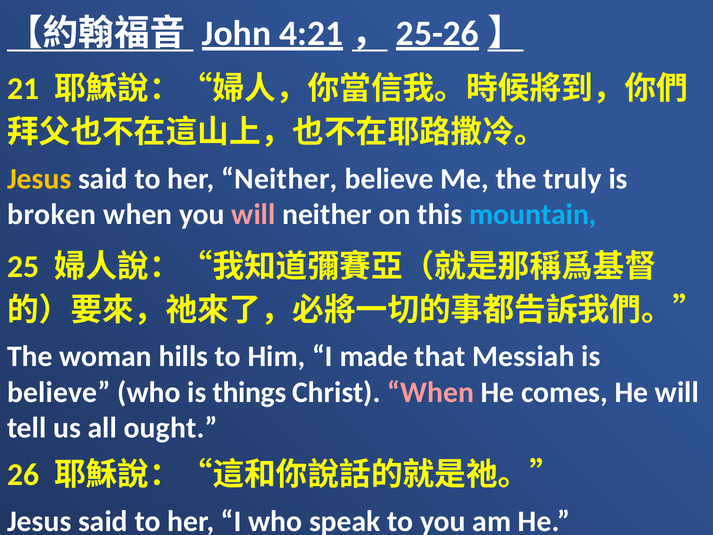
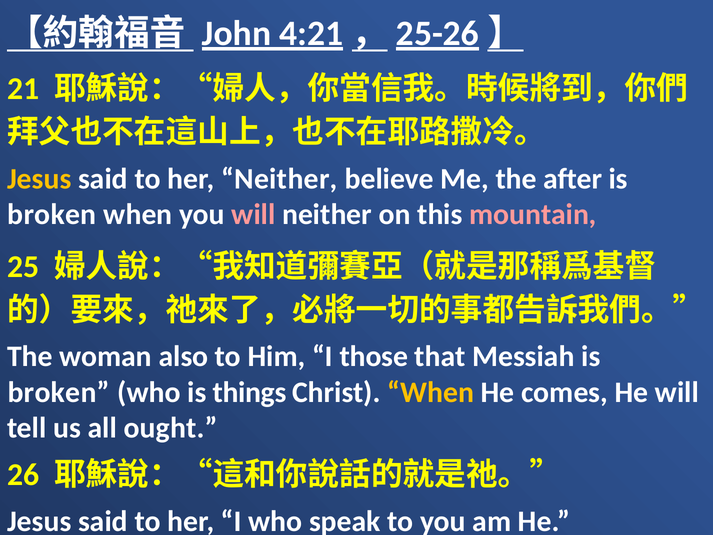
truly: truly -> after (573, 179)
mountain colour: light blue -> pink (533, 214)
hills: hills -> also (183, 357)
made: made -> those (374, 357)
believe: believe -> broken (59, 392)
When colour: pink -> yellow (431, 392)
